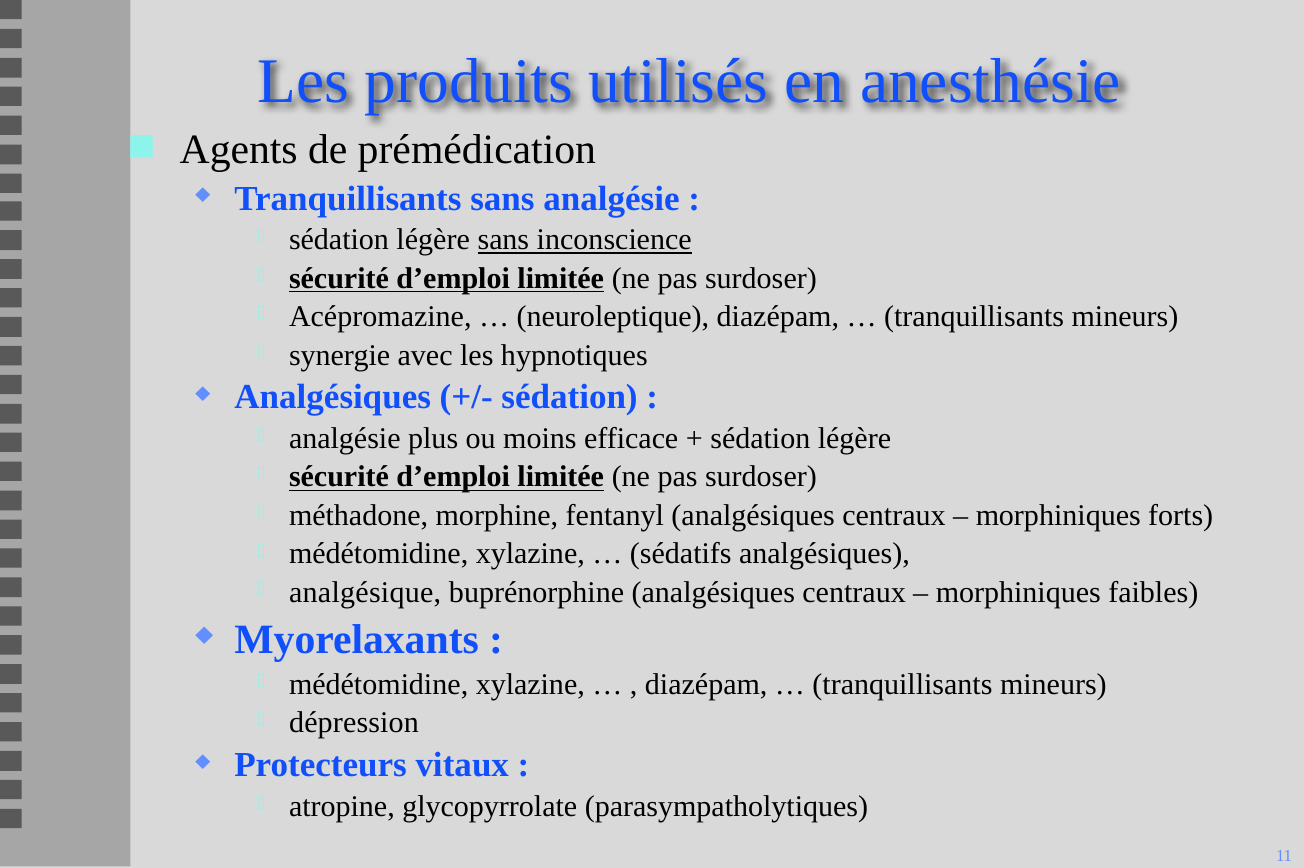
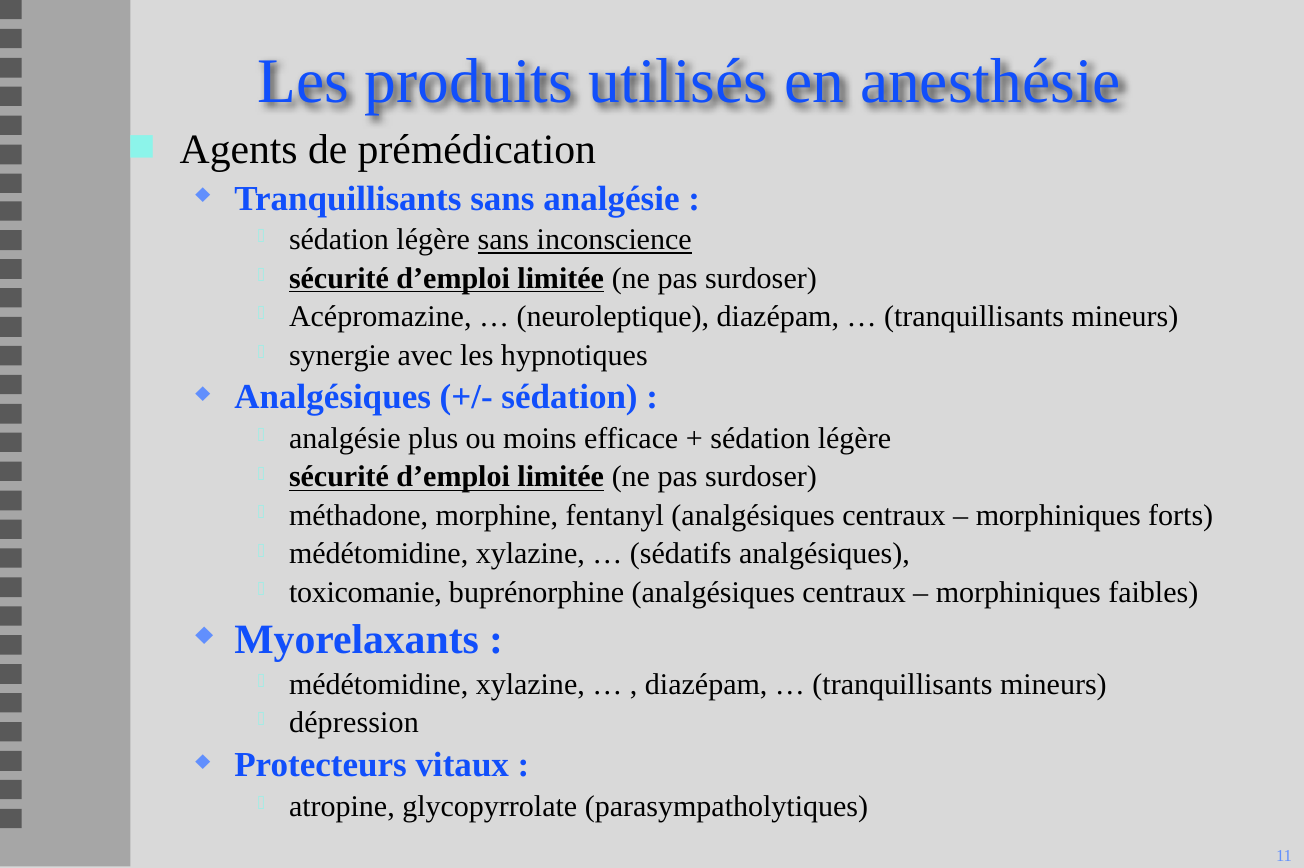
analgésique: analgésique -> toxicomanie (365, 593)
